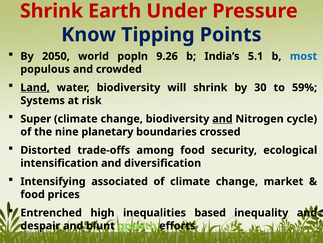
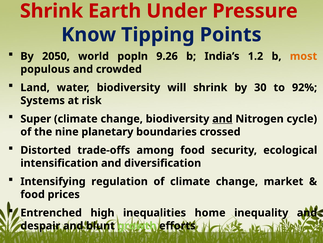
5.1: 5.1 -> 1.2 (256, 56)
most colour: blue -> orange (304, 56)
Land underline: present -> none (35, 87)
59%: 59% -> 92% (305, 87)
associated: associated -> regulation (120, 181)
based: based -> home (210, 212)
